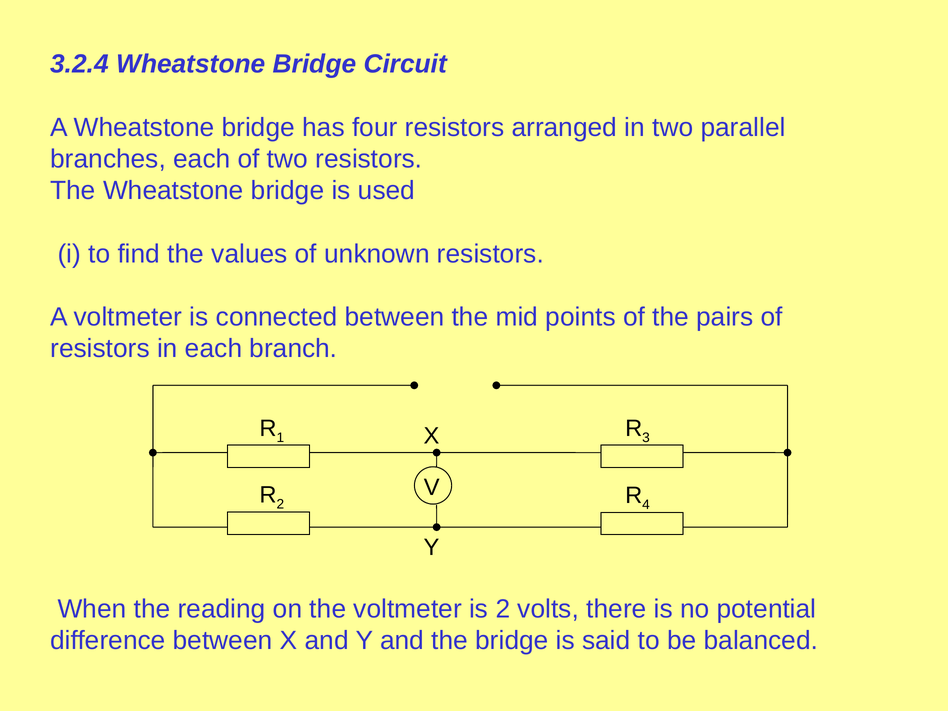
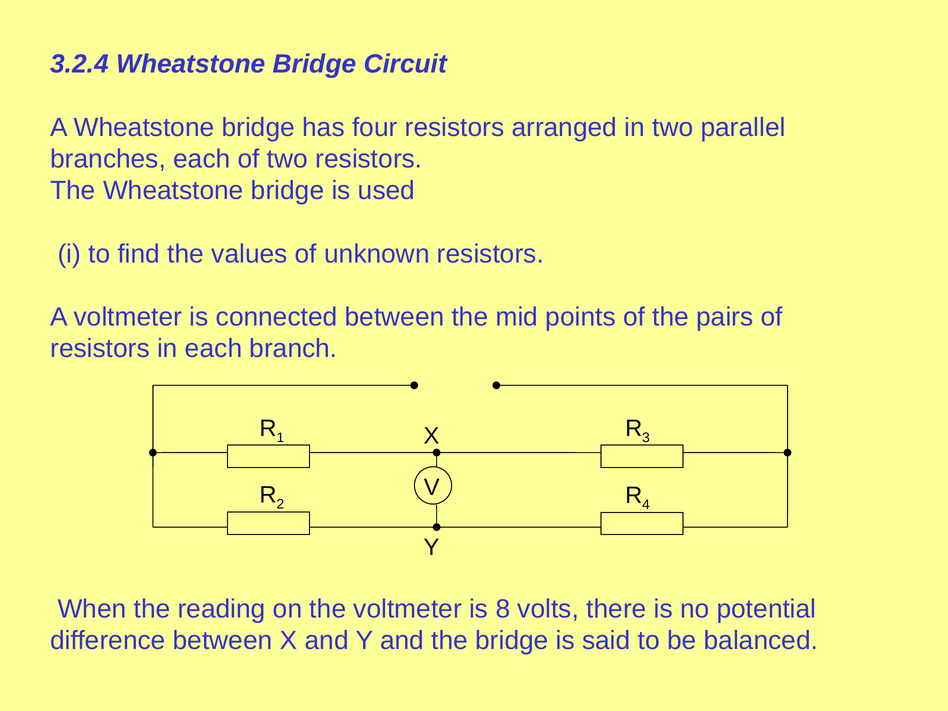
is 2: 2 -> 8 (503, 609)
